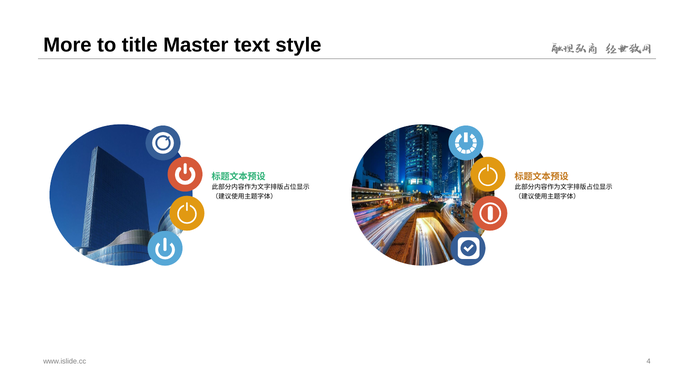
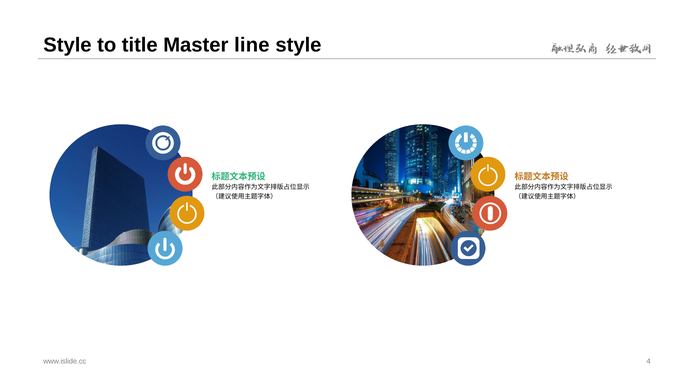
More: More -> Style (67, 45)
text: text -> line (252, 45)
